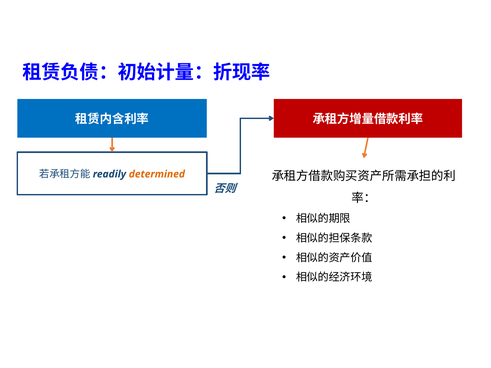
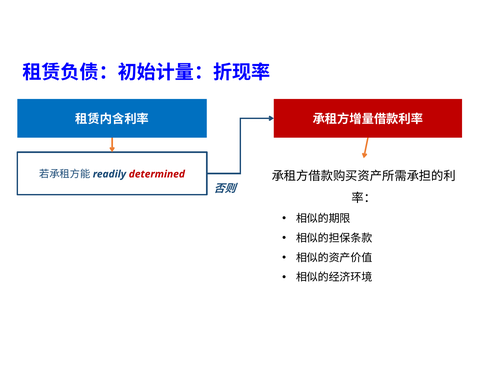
determined colour: orange -> red (157, 174)
